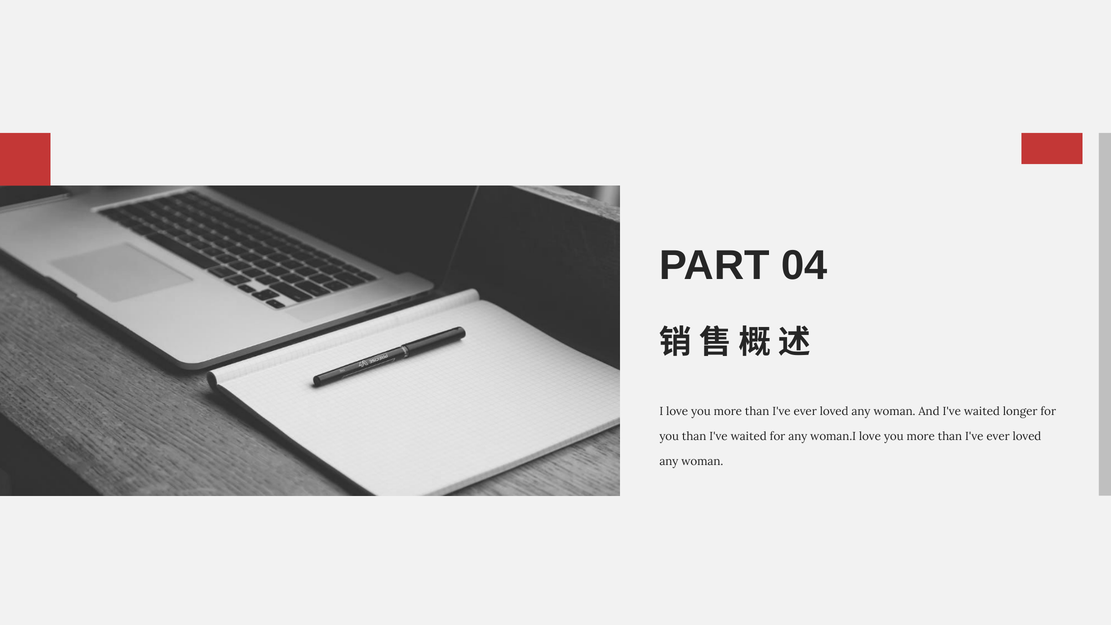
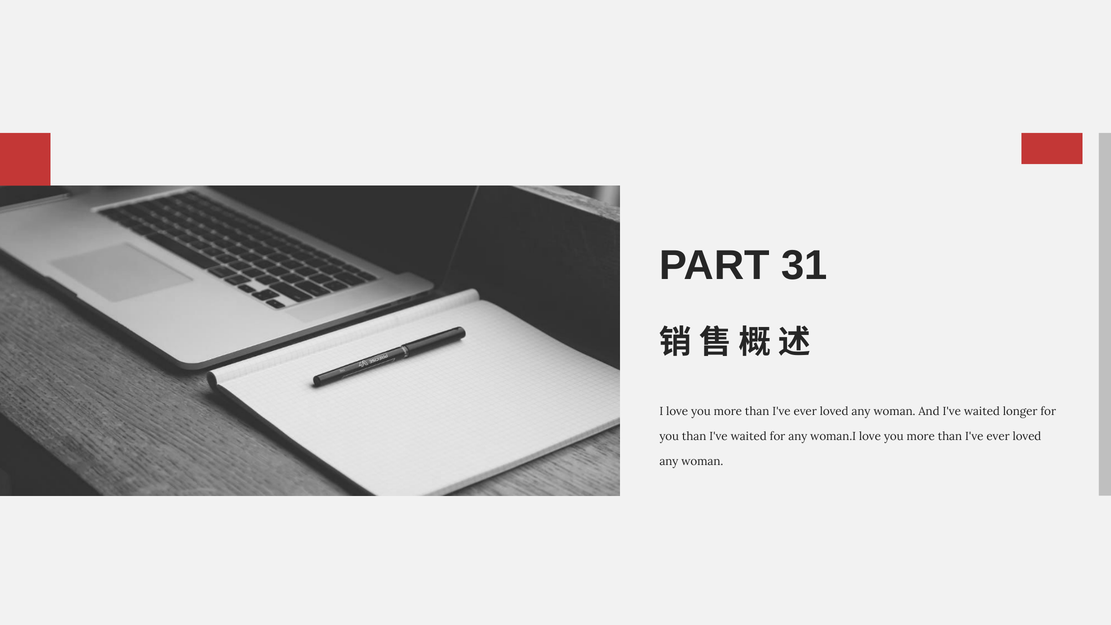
04: 04 -> 31 (804, 266)
